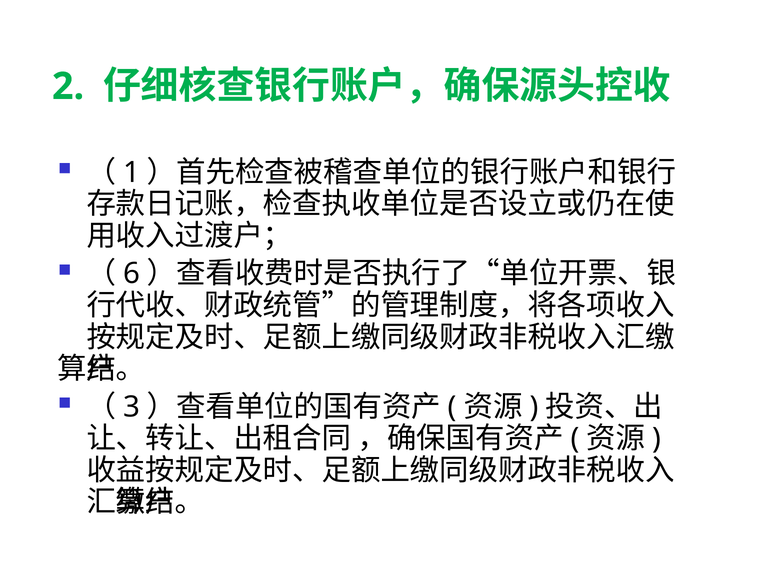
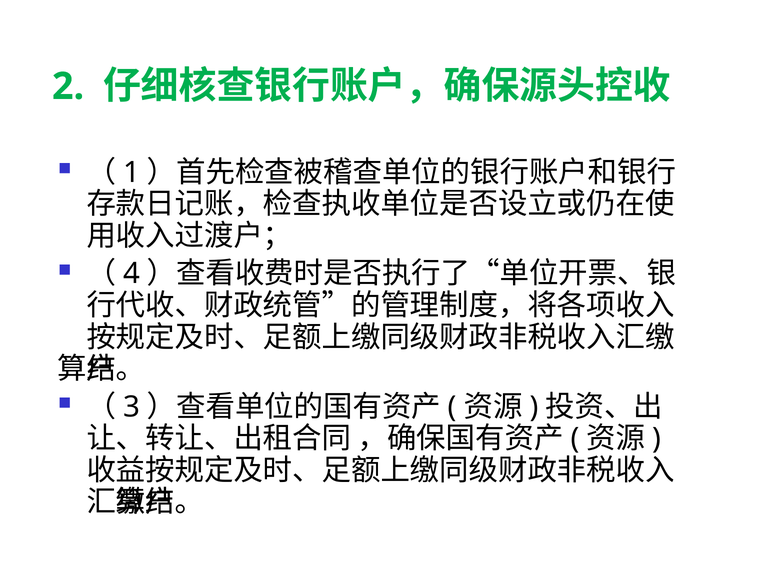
6: 6 -> 4 (131, 274)
